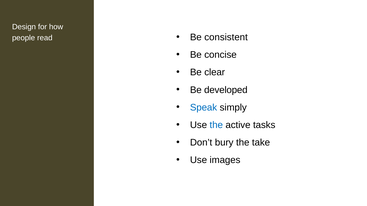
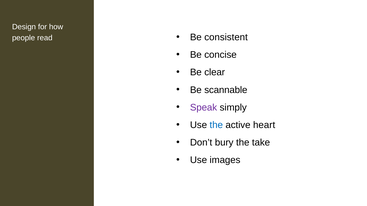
developed: developed -> scannable (226, 90)
Speak colour: blue -> purple (204, 108)
tasks: tasks -> heart (264, 125)
